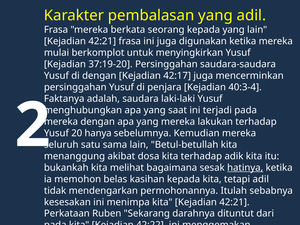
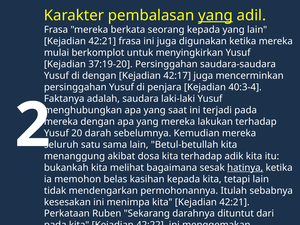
yang underline: none -> present (216, 15)
20 hanya: hanya -> darah (98, 133)
tetapi adil: adil -> lain (261, 179)
